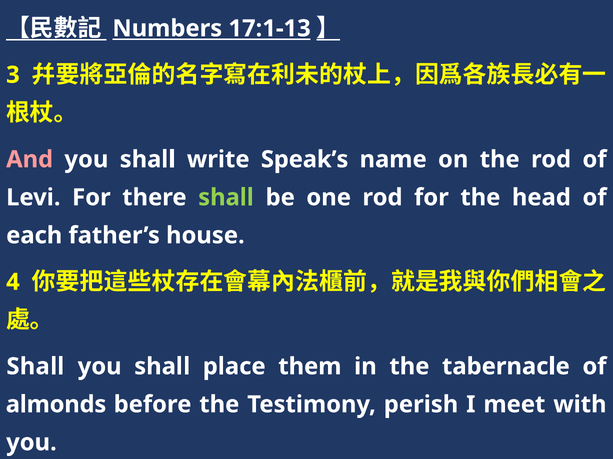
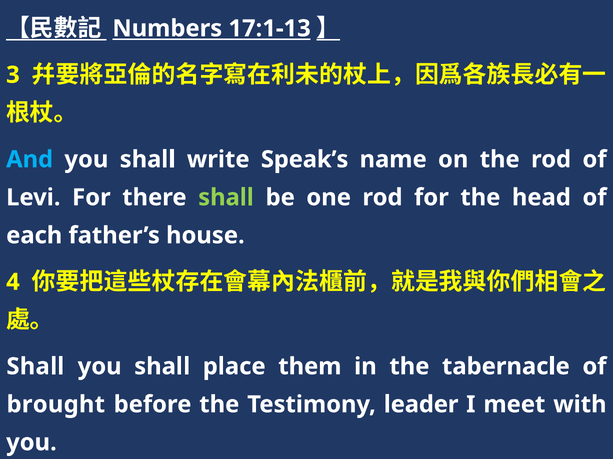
And colour: pink -> light blue (30, 160)
almonds: almonds -> brought (56, 405)
perish: perish -> leader (421, 405)
